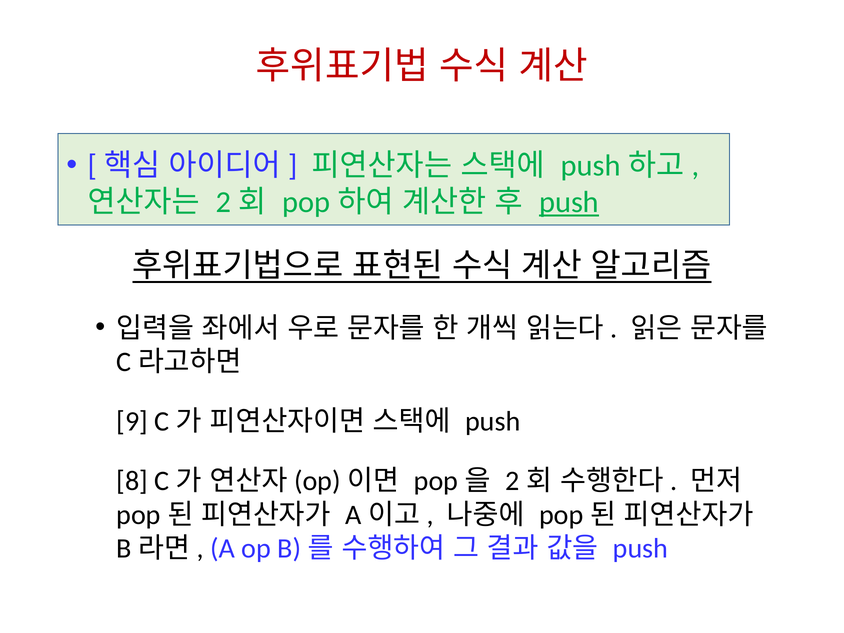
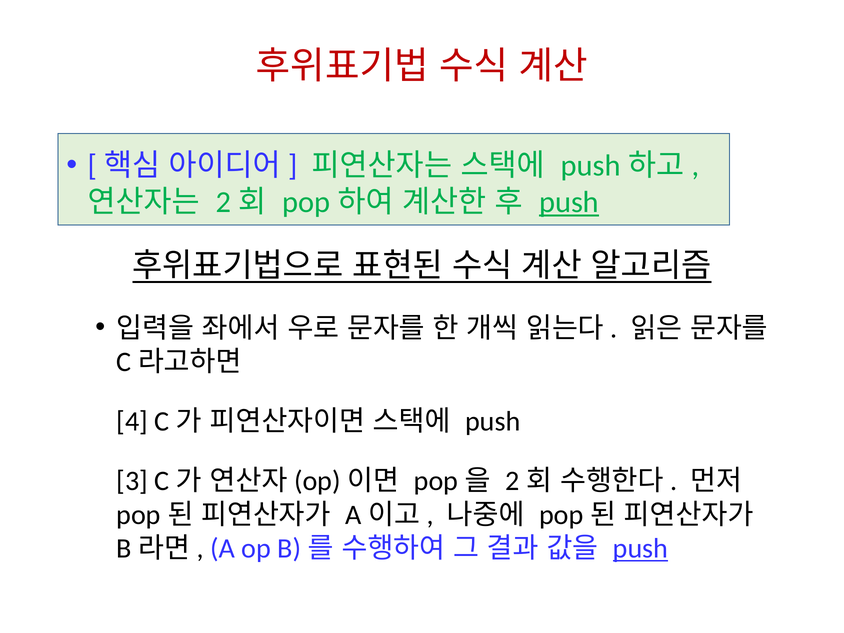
9: 9 -> 4 (132, 422)
8: 8 -> 3 (132, 481)
push underline: none -> present (640, 549)
